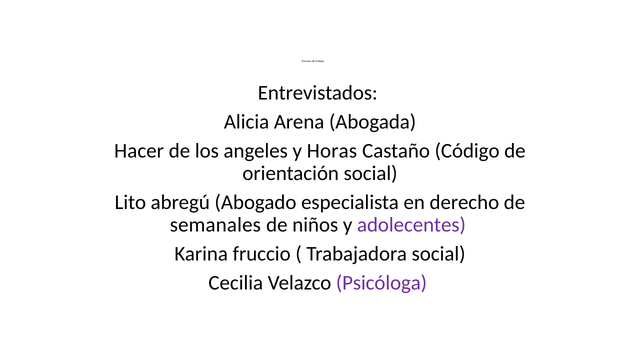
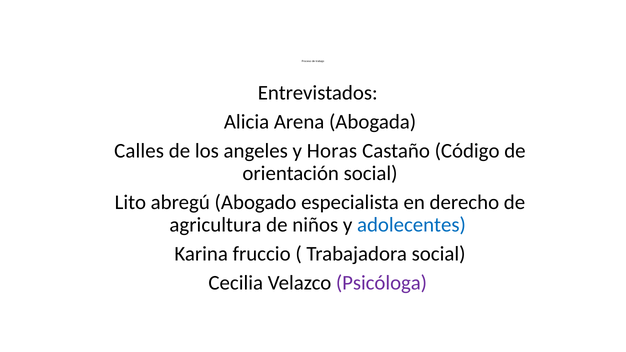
Hacer: Hacer -> Calles (139, 151)
semanales: semanales -> agricultura (215, 225)
adolecentes colour: purple -> blue (411, 225)
